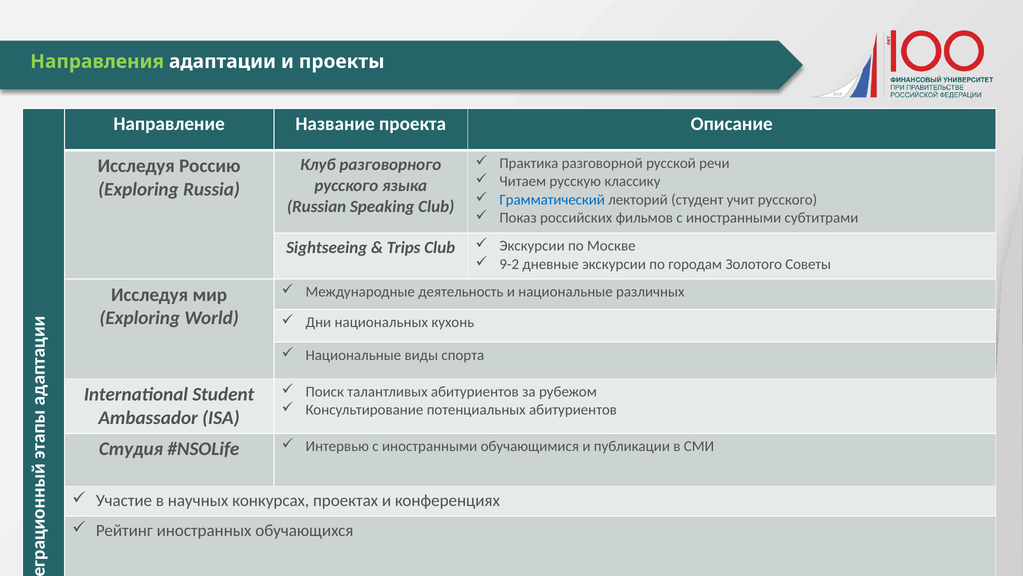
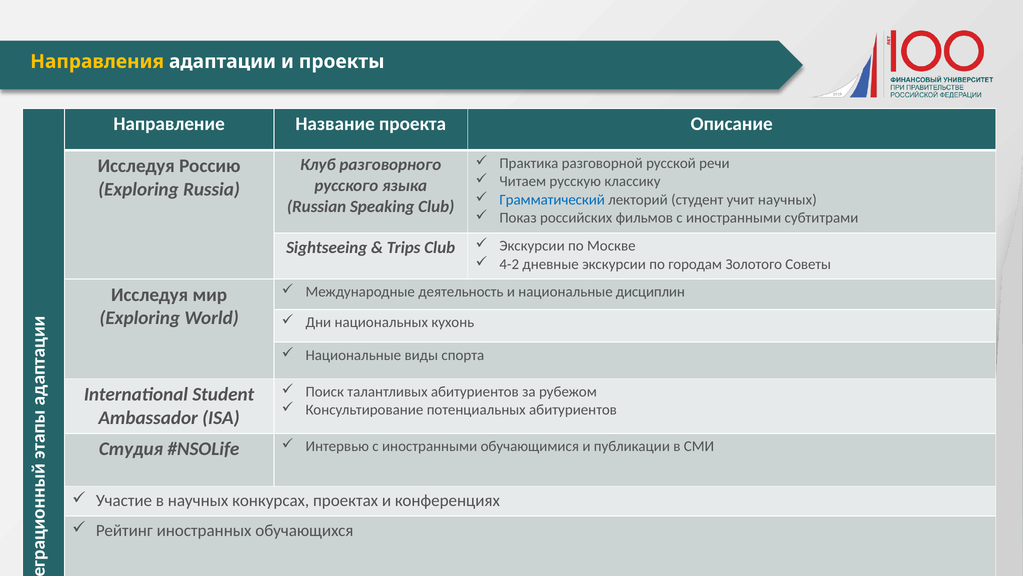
Направления colour: light green -> yellow (97, 61)
учит русского: русского -> научных (787, 200)
9-2: 9-2 -> 4-2 (509, 264)
различных: различных -> дисциплин (650, 292)
